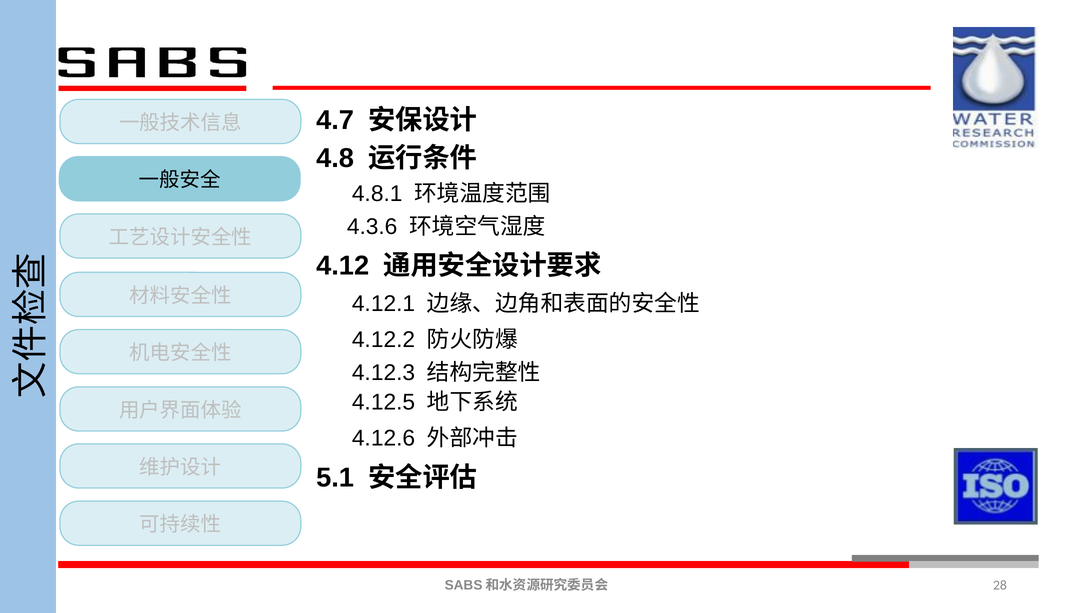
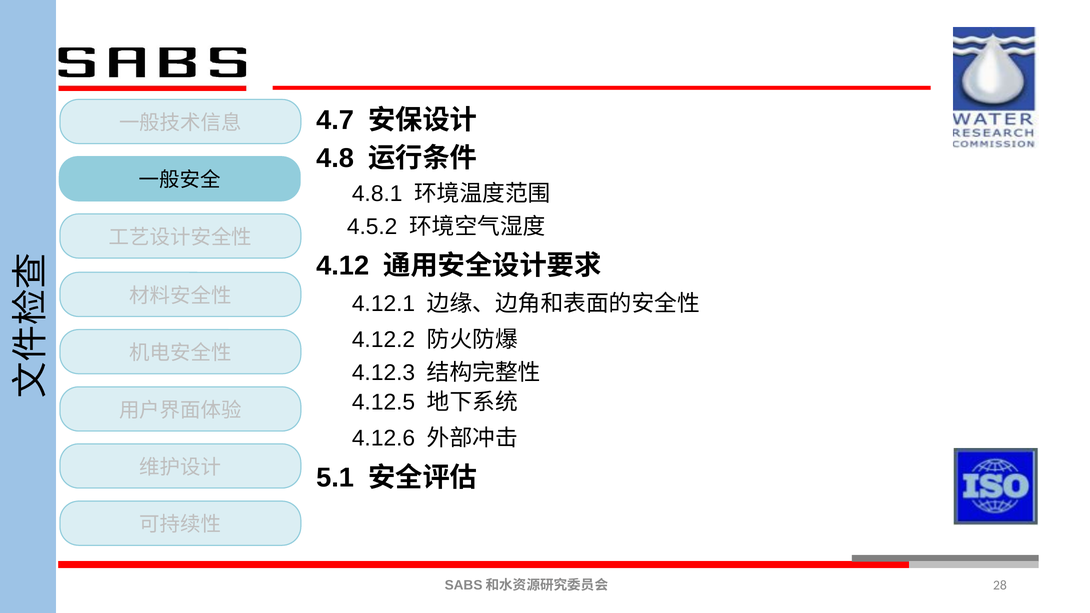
4.3.6: 4.3.6 -> 4.5.2 (372, 227)
